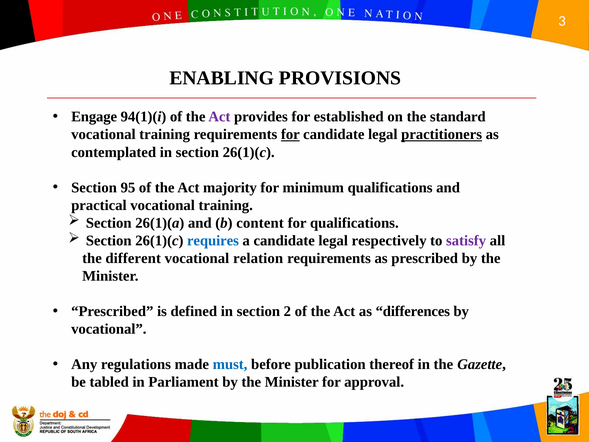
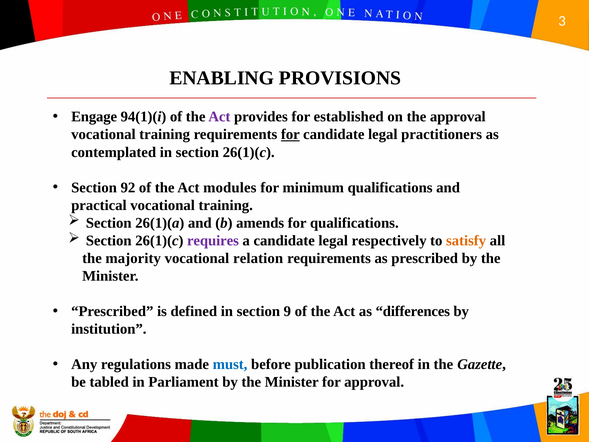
the standard: standard -> approval (458, 117)
practitioners underline: present -> none (442, 134)
95: 95 -> 92 (128, 187)
majority: majority -> modules (230, 187)
content: content -> amends (260, 223)
requires colour: blue -> purple (213, 240)
satisfy colour: purple -> orange (466, 240)
different: different -> majority (133, 258)
2: 2 -> 9 (287, 311)
vocational: vocational -> institution (109, 329)
